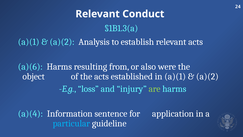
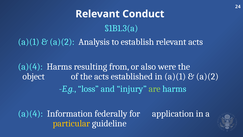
a)(6: a)(6 -> a)(4 (30, 66)
sentence: sentence -> federally (111, 113)
particular colour: light blue -> yellow (71, 123)
